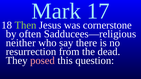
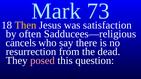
17: 17 -> 73 (98, 11)
Then colour: light green -> yellow (25, 25)
cornerstone: cornerstone -> satisfaction (107, 25)
neither: neither -> cancels (21, 43)
